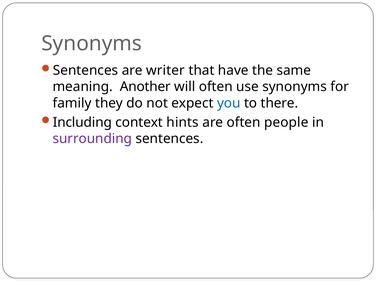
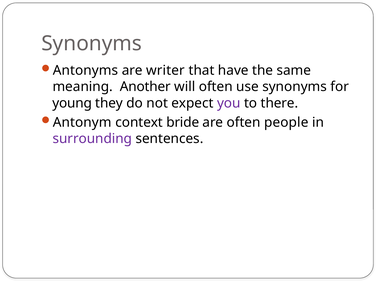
Sentences: Sentences -> Antonyms (86, 70)
family: family -> young (72, 103)
you colour: blue -> purple (229, 103)
Including: Including -> Antonym (82, 122)
hints: hints -> bride (183, 122)
